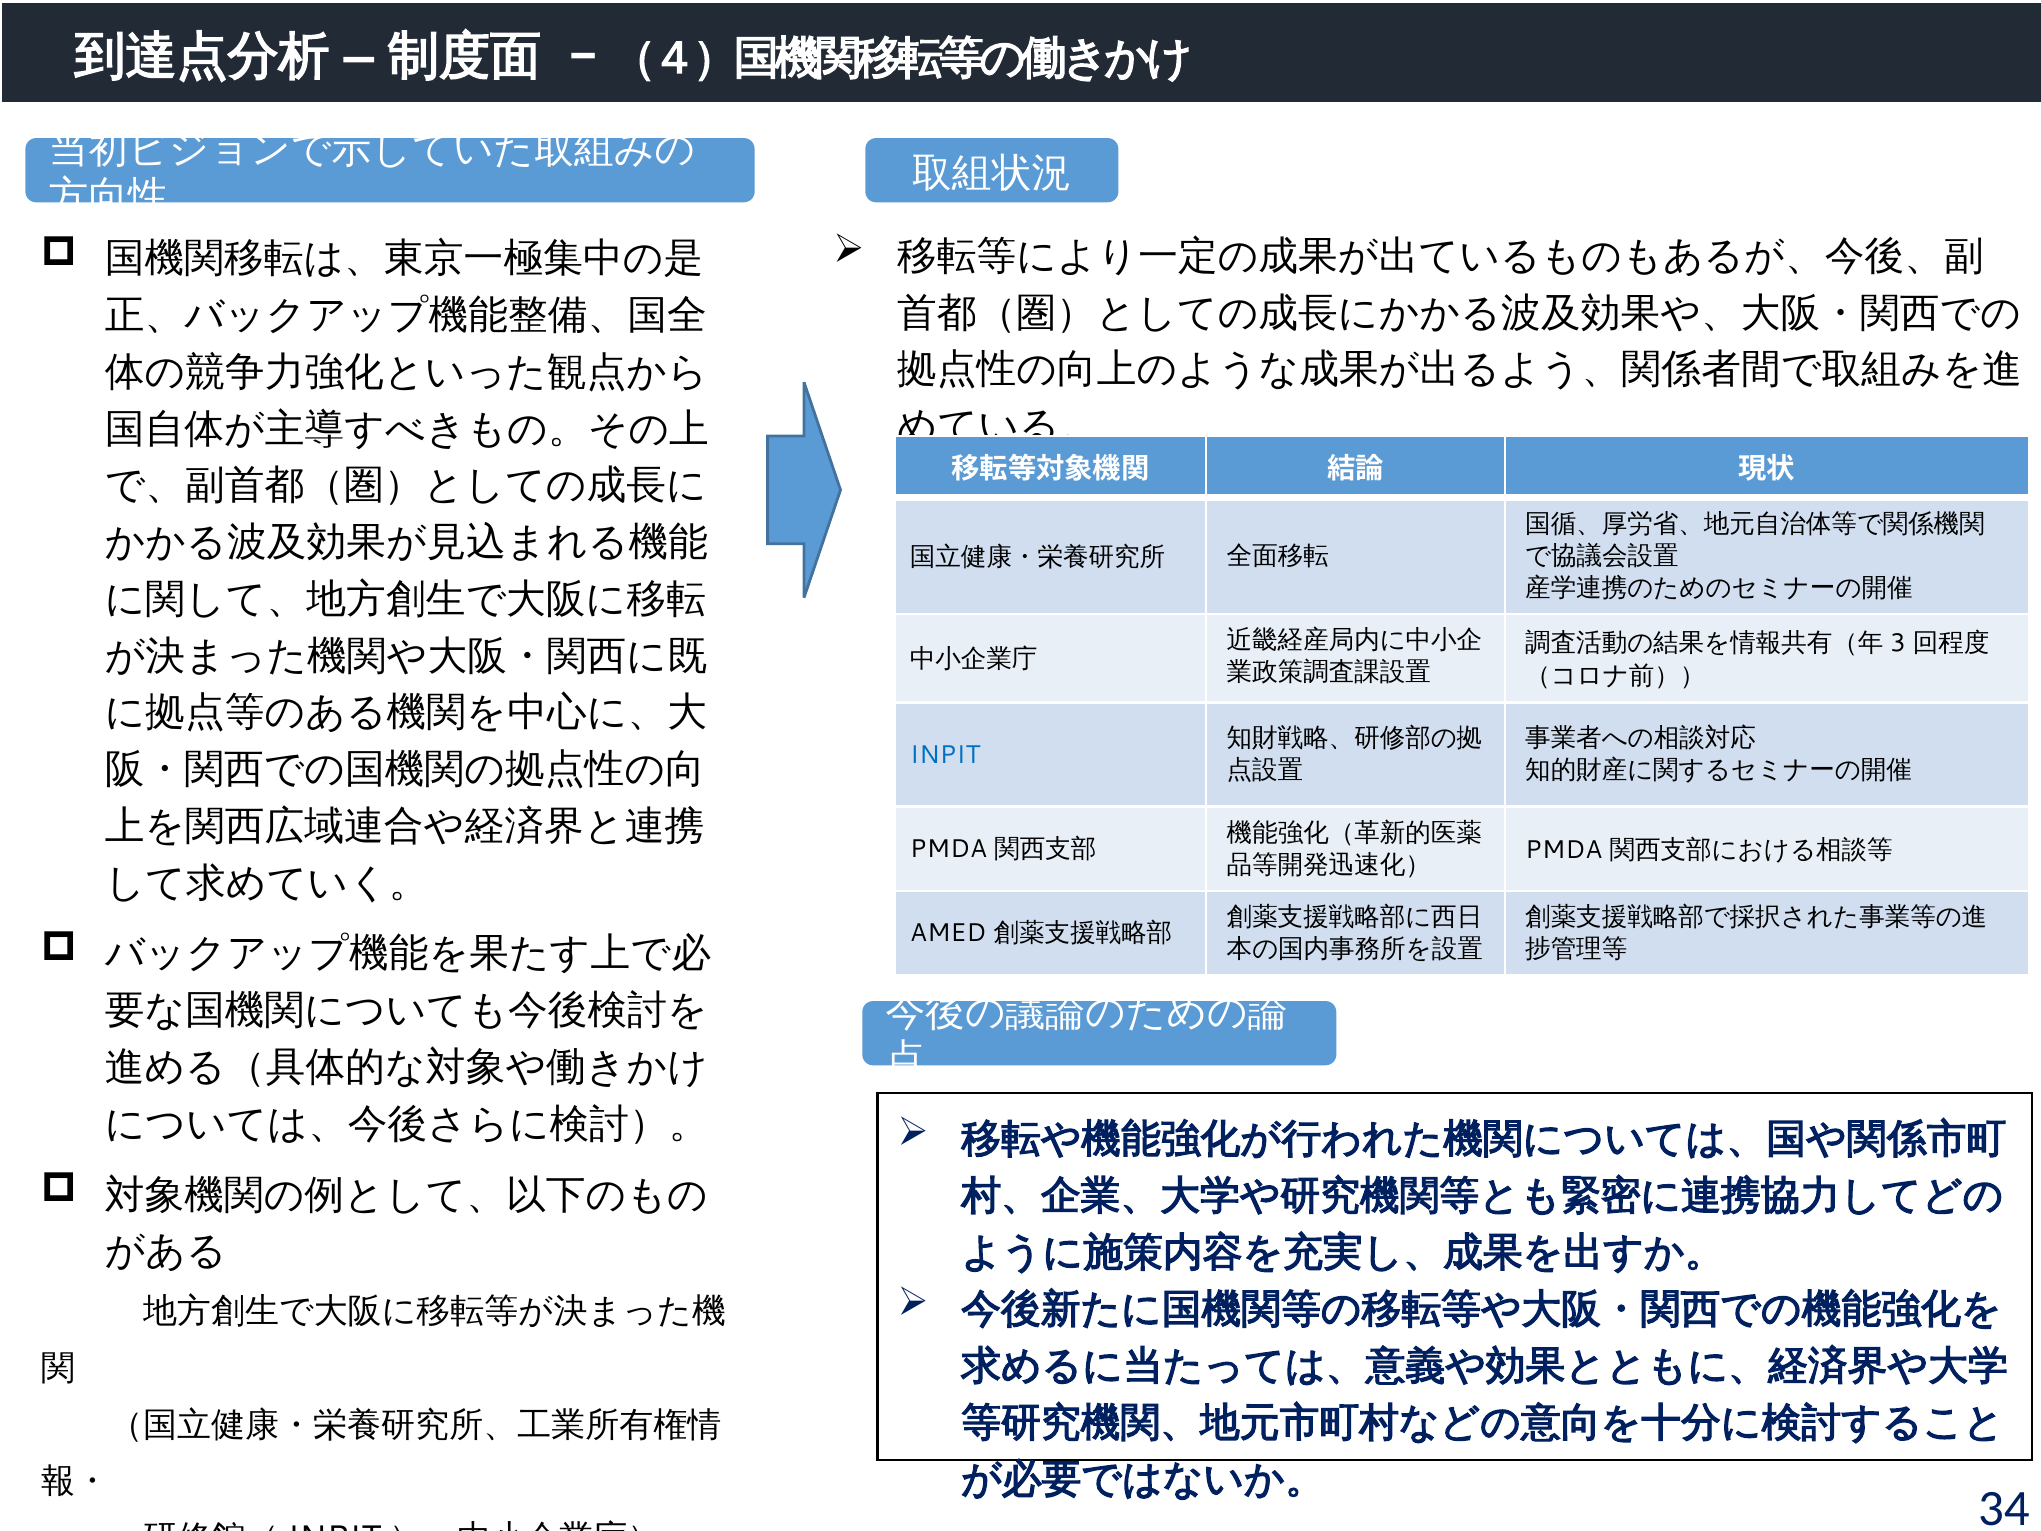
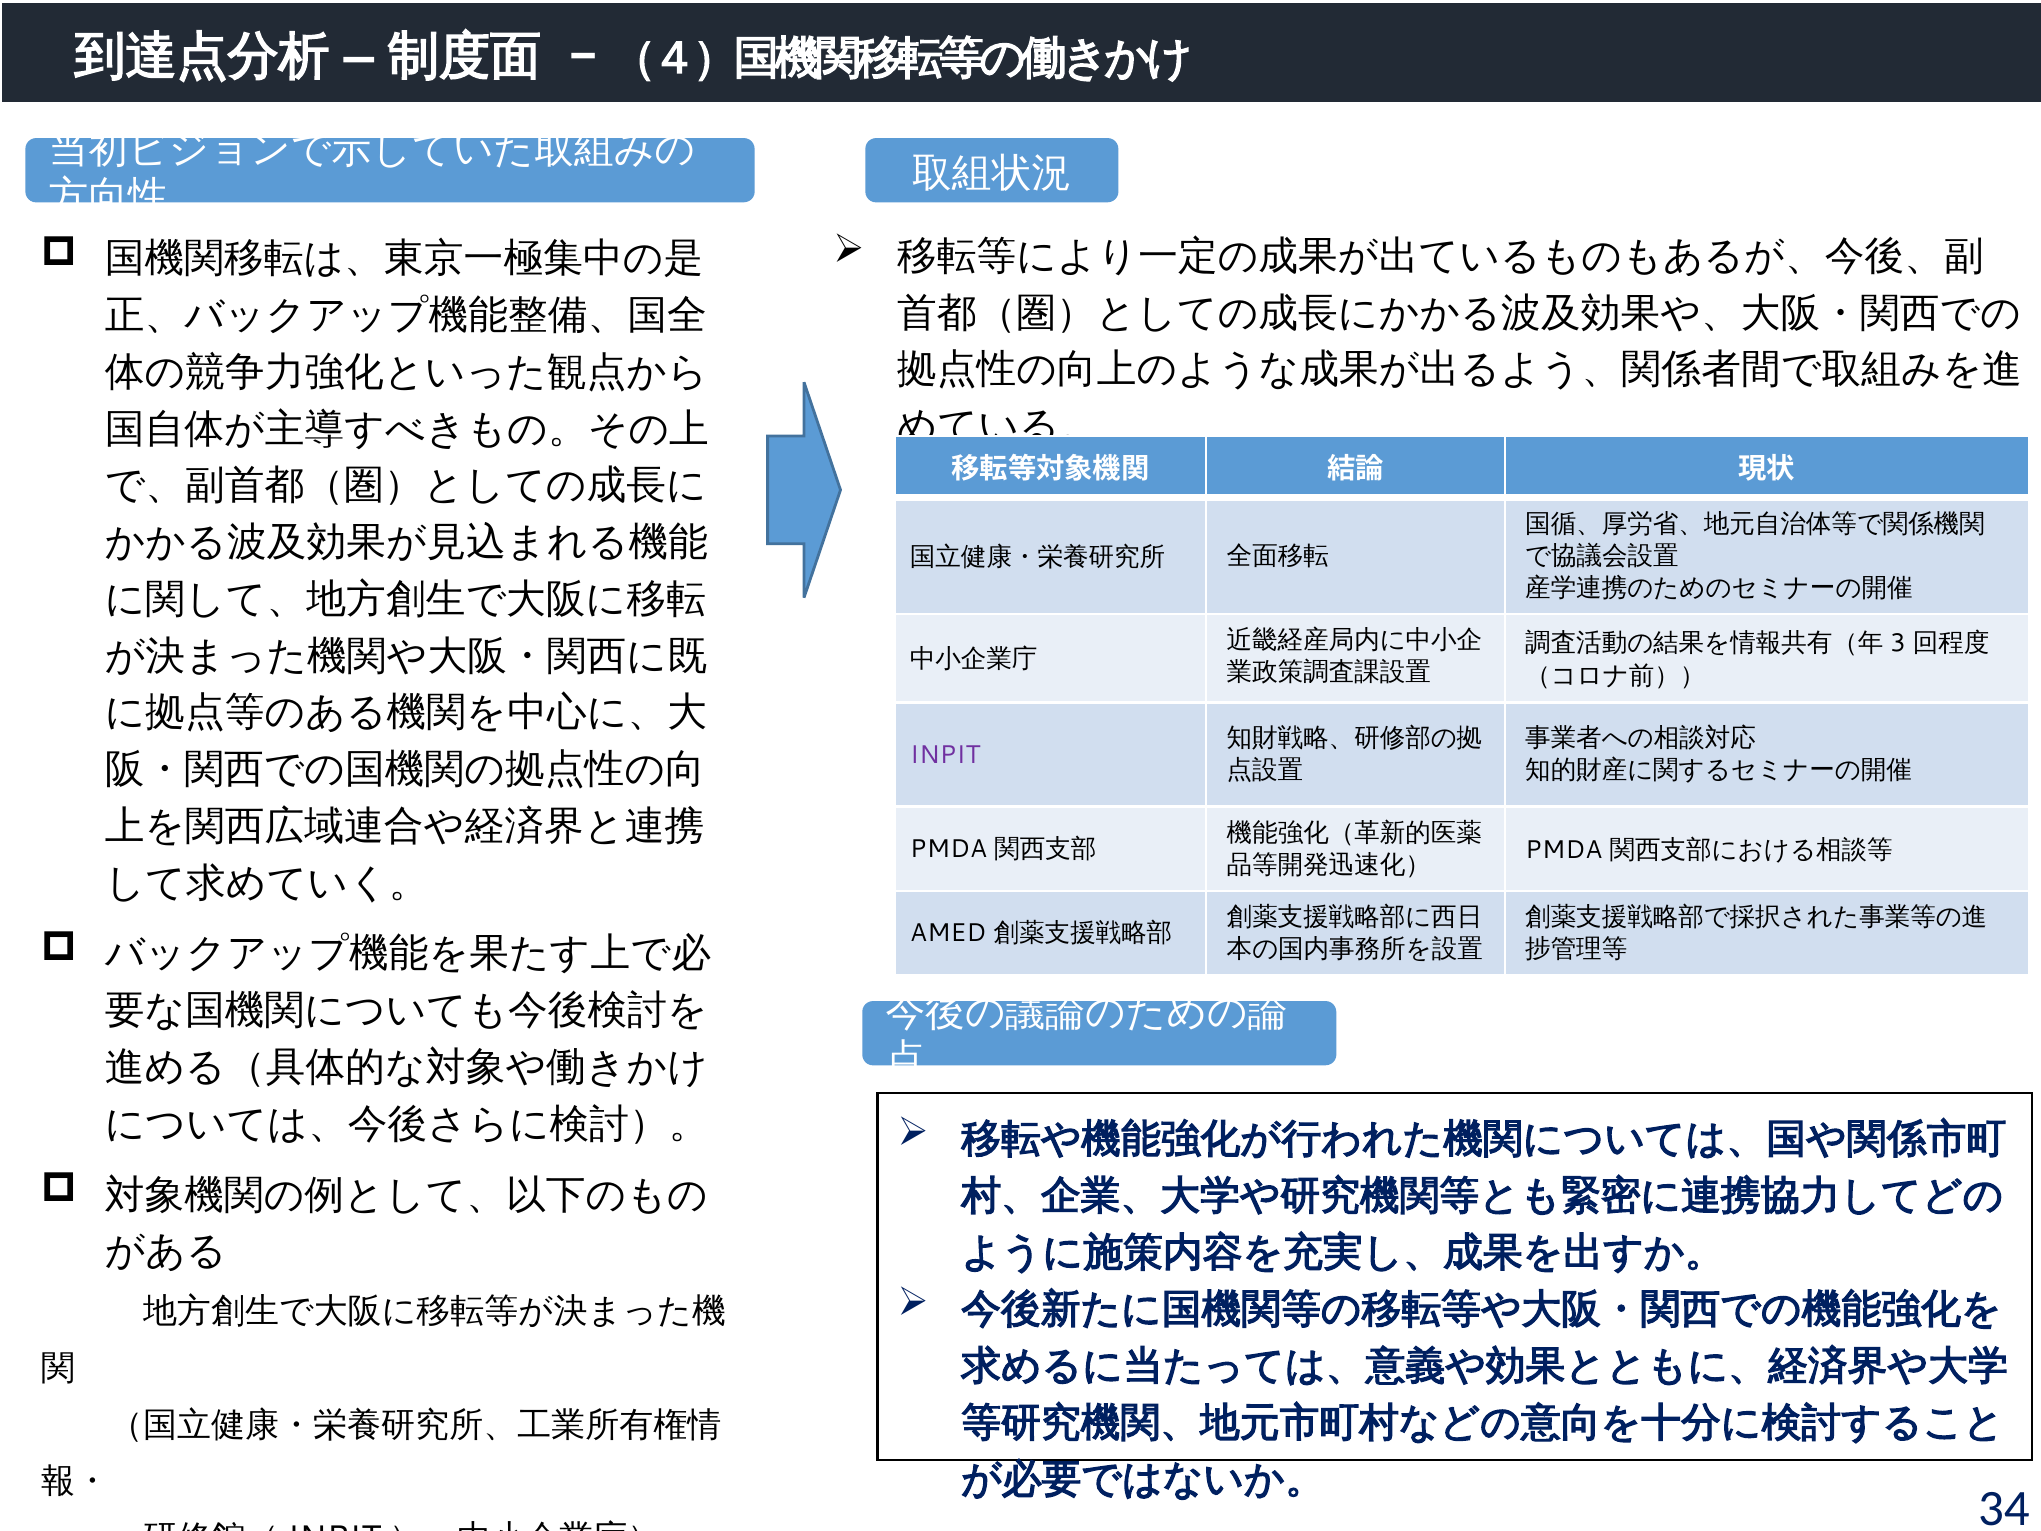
INPIT colour: blue -> purple (945, 755)
